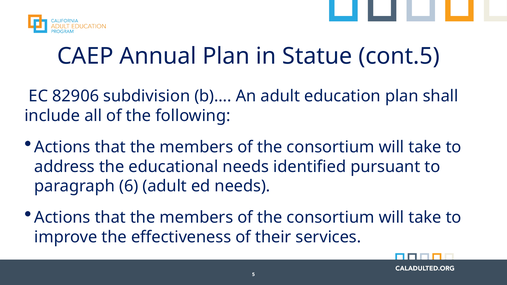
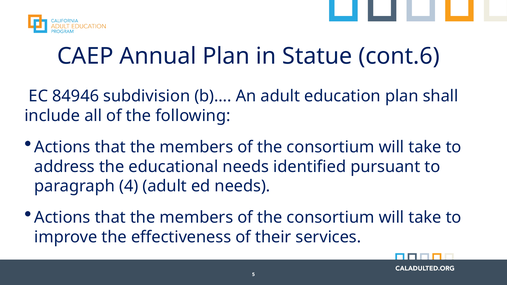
cont.5: cont.5 -> cont.6 (399, 56)
82906: 82906 -> 84946 (76, 96)
6: 6 -> 4 (129, 186)
